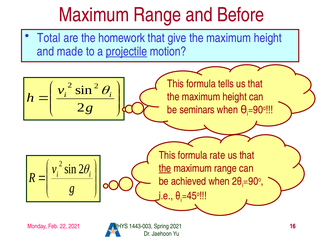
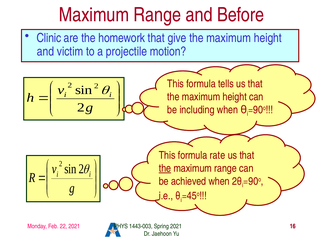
Total: Total -> Clinic (49, 38)
made: made -> victim (70, 52)
projectile underline: present -> none (127, 52)
seminars: seminars -> including (197, 110)
